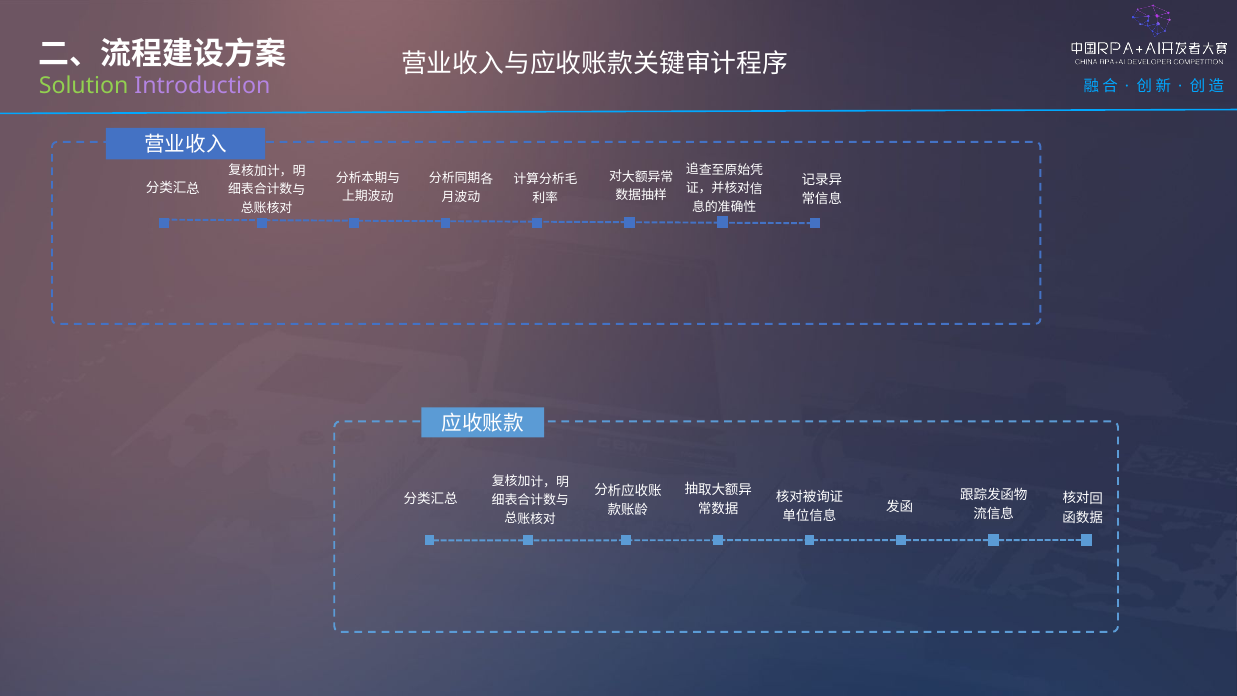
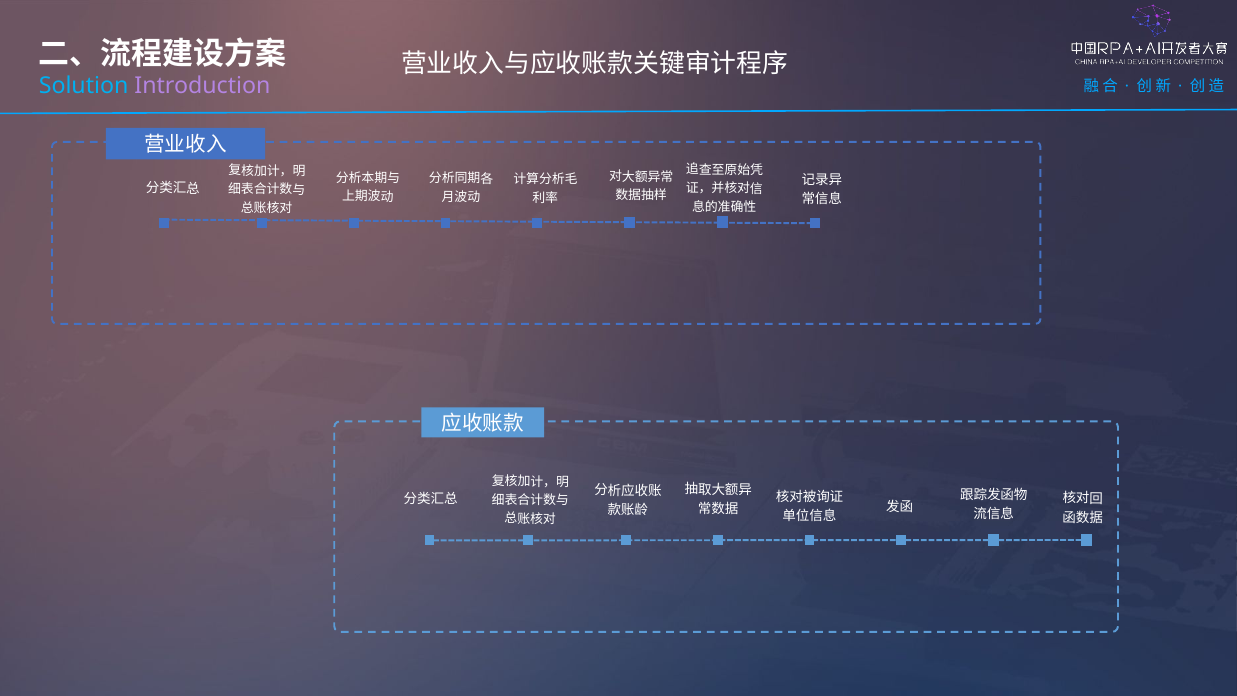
Solution colour: light green -> light blue (84, 86)
